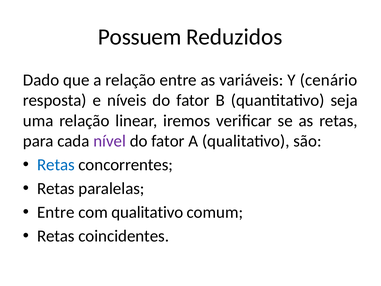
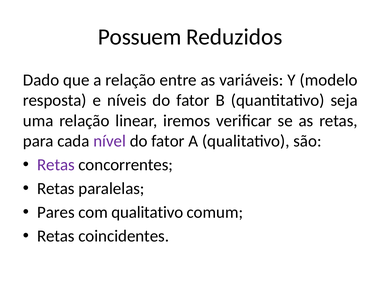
cenário: cenário -> modelo (329, 80)
Retas colour: blue -> purple (56, 165)
Entre: Entre -> Pares (56, 212)
